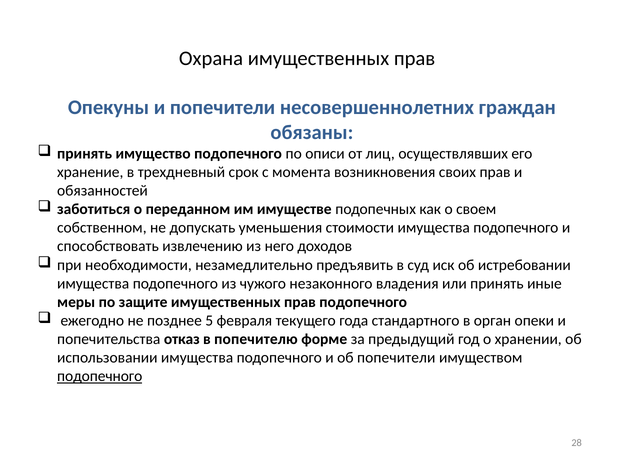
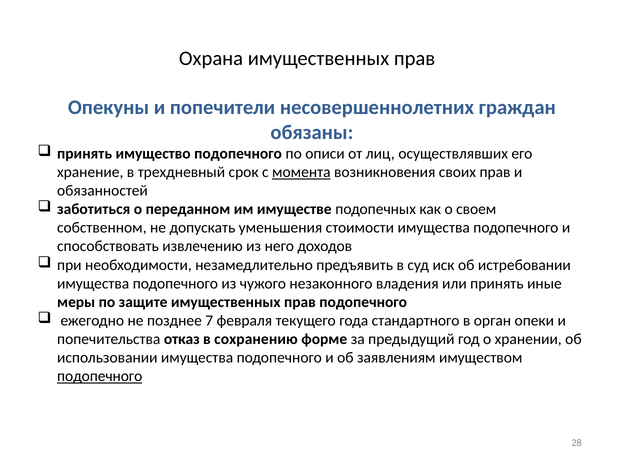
момента underline: none -> present (301, 172)
5: 5 -> 7 (209, 321)
попечителю: попечителю -> сохранению (256, 339)
об попечители: попечители -> заявлениям (396, 358)
